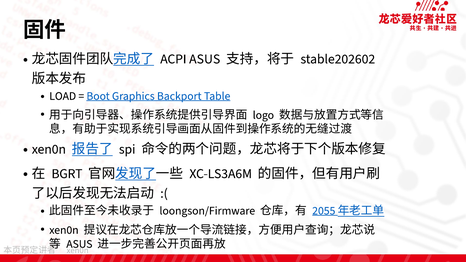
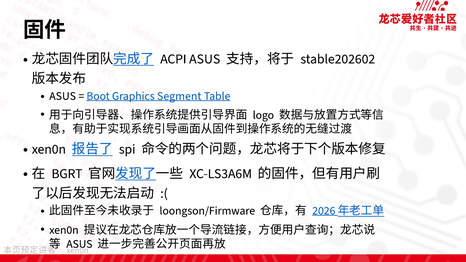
LOAD: LOAD -> ASUS (63, 96)
Backport: Backport -> Segment (179, 96)
2055: 2055 -> 2026 (324, 211)
